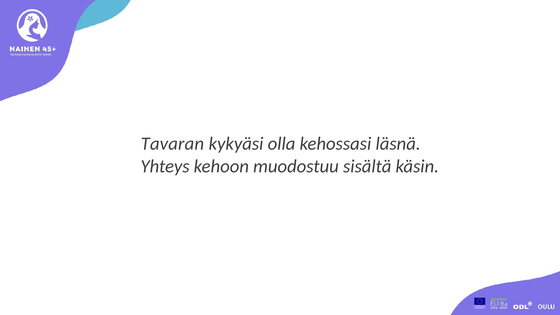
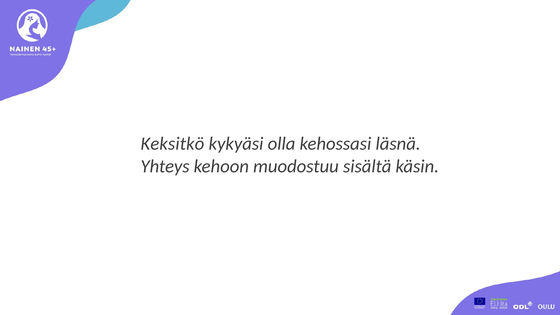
Tavaran: Tavaran -> Keksitkö (172, 144)
